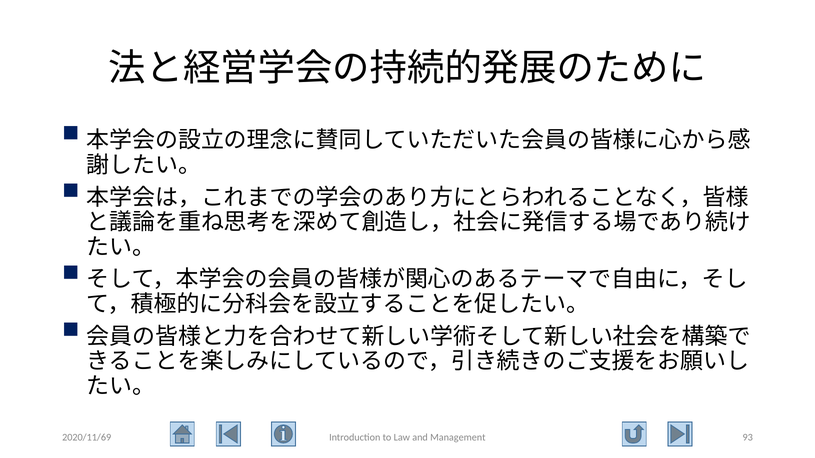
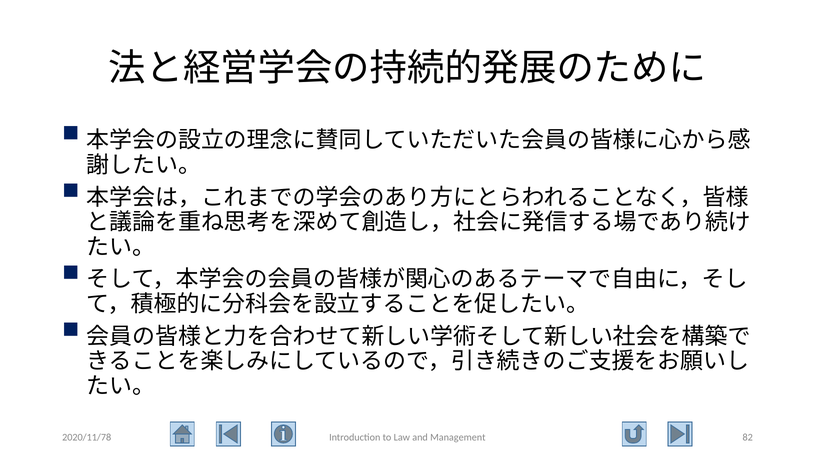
2020/11/69: 2020/11/69 -> 2020/11/78 (87, 438)
93: 93 -> 82 (748, 438)
